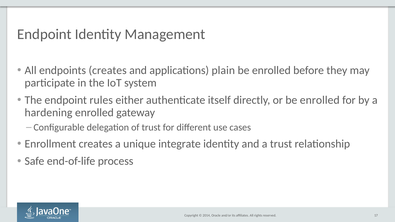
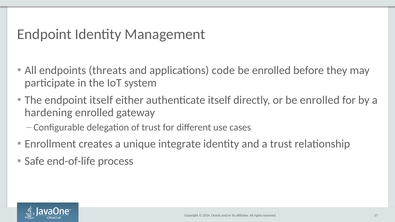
endpoints creates: creates -> threats (108, 70)
plain: plain -> code (223, 70)
endpoint rules: rules -> itself (101, 100)
